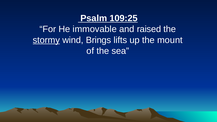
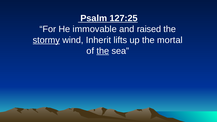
109:25: 109:25 -> 127:25 (124, 18)
Brings: Brings -> Inherit (98, 40)
mount: mount -> mortal (170, 40)
the underline: none -> present (103, 51)
